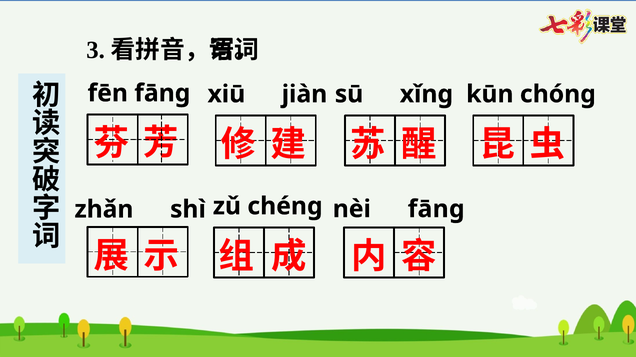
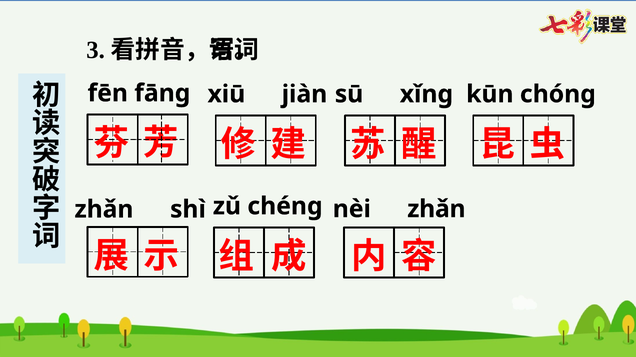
nèi fāng: fāng -> zhǎn (436, 209)
